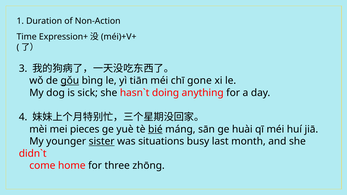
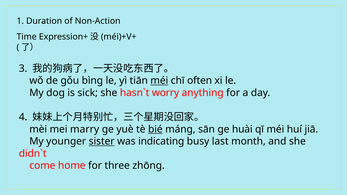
gǒu underline: present -> none (70, 81)
méi underline: none -> present (159, 81)
gone: gone -> often (200, 81)
doing: doing -> worry (166, 93)
pieces: pieces -> marry (85, 129)
situations: situations -> indicating (161, 141)
